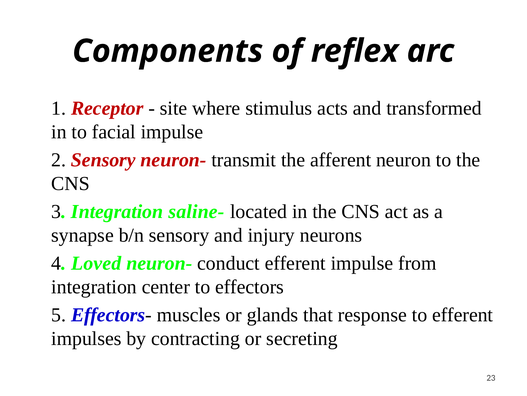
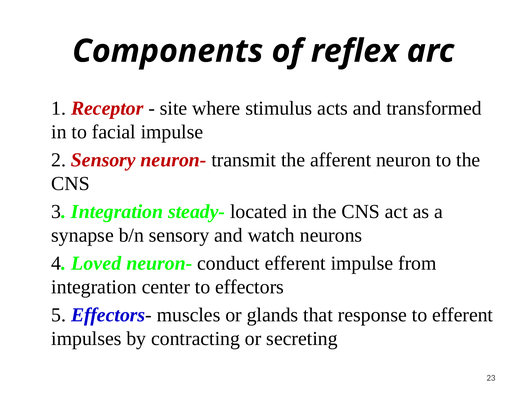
saline-: saline- -> steady- (197, 211)
injury: injury -> watch (271, 235)
